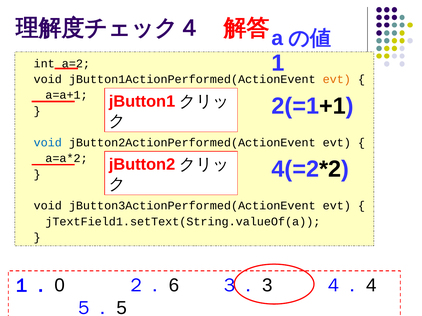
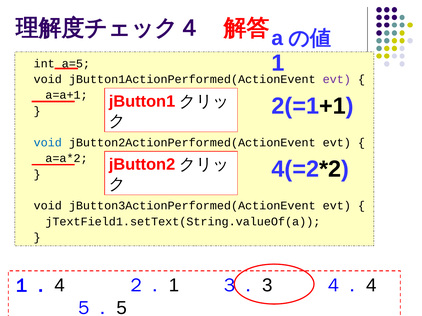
a=2: a=2 -> a=5 (76, 64)
evt colour: orange -> purple (337, 79)
0: 0 -> 4 (60, 286)
6: 6 -> 1 (174, 286)
